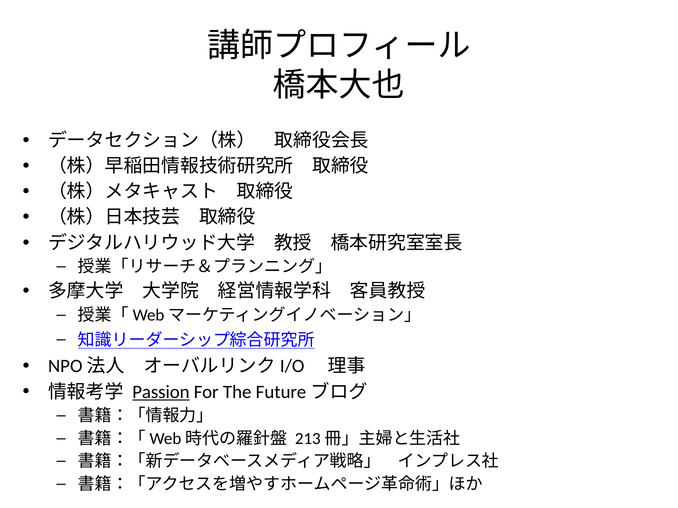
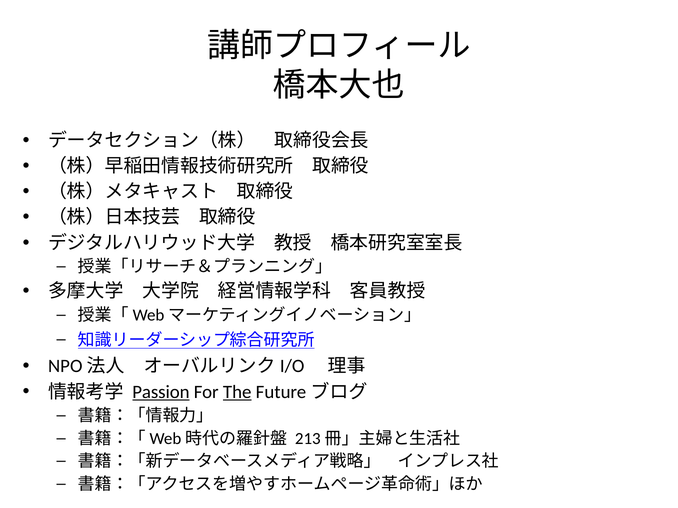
The underline: none -> present (237, 392)
